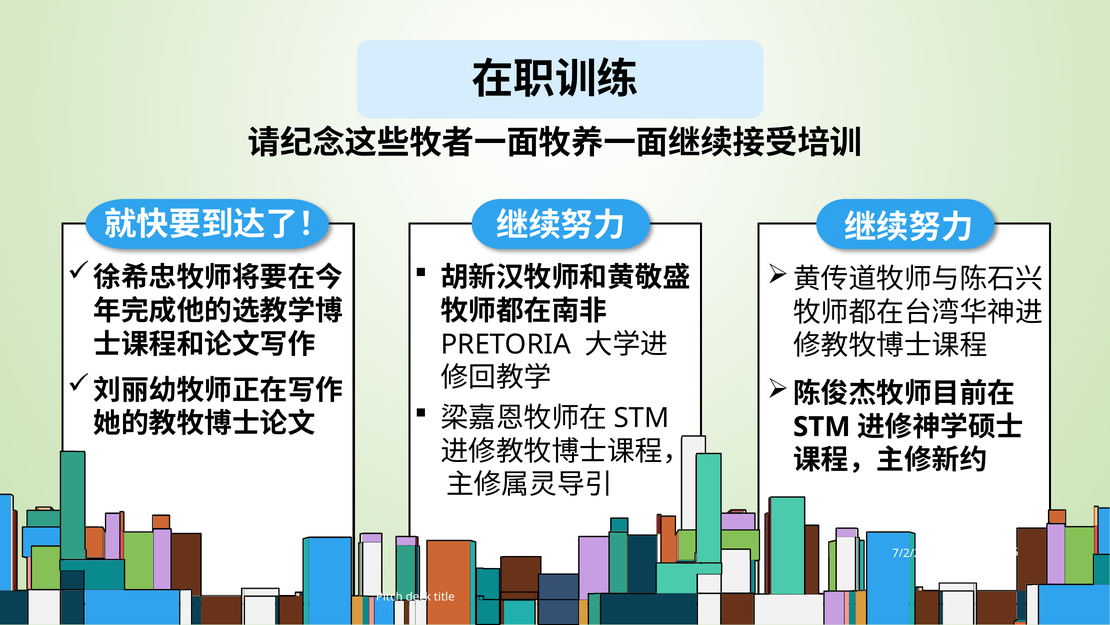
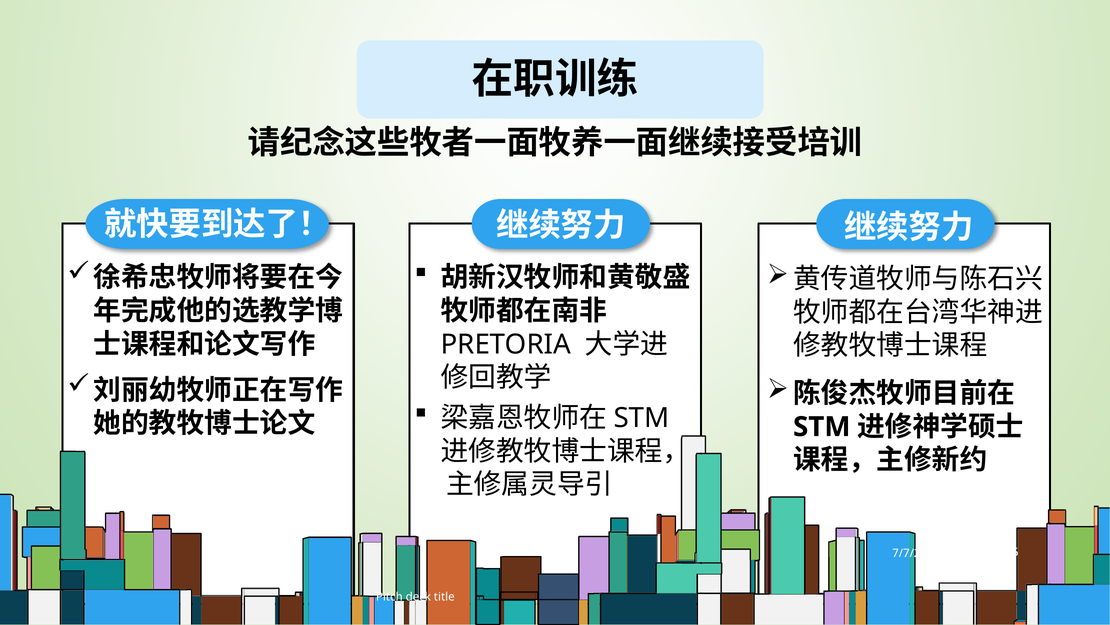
7/2/20XX: 7/2/20XX -> 7/7/20XX (916, 553)
